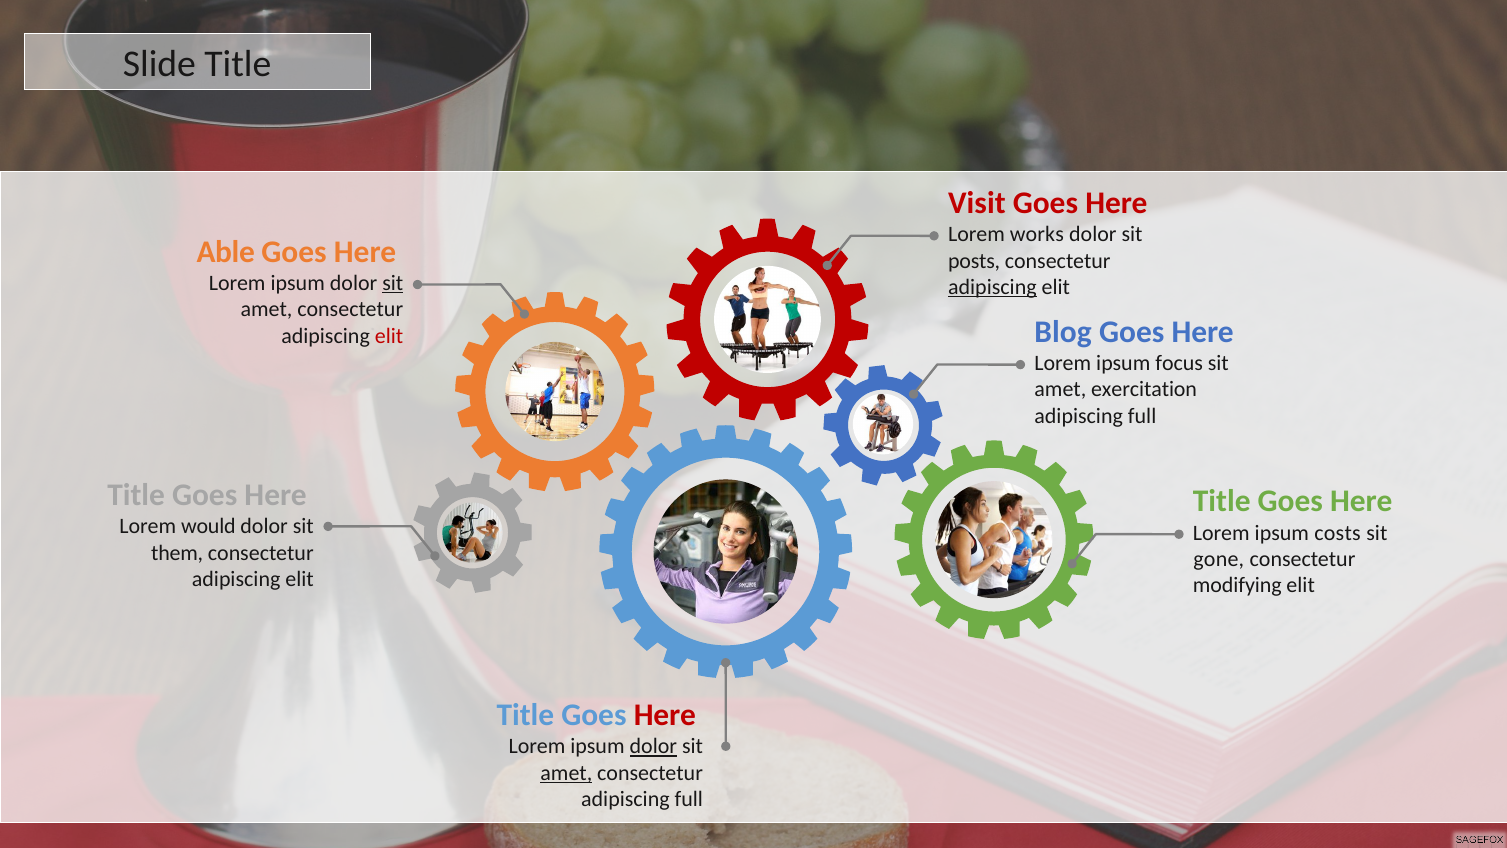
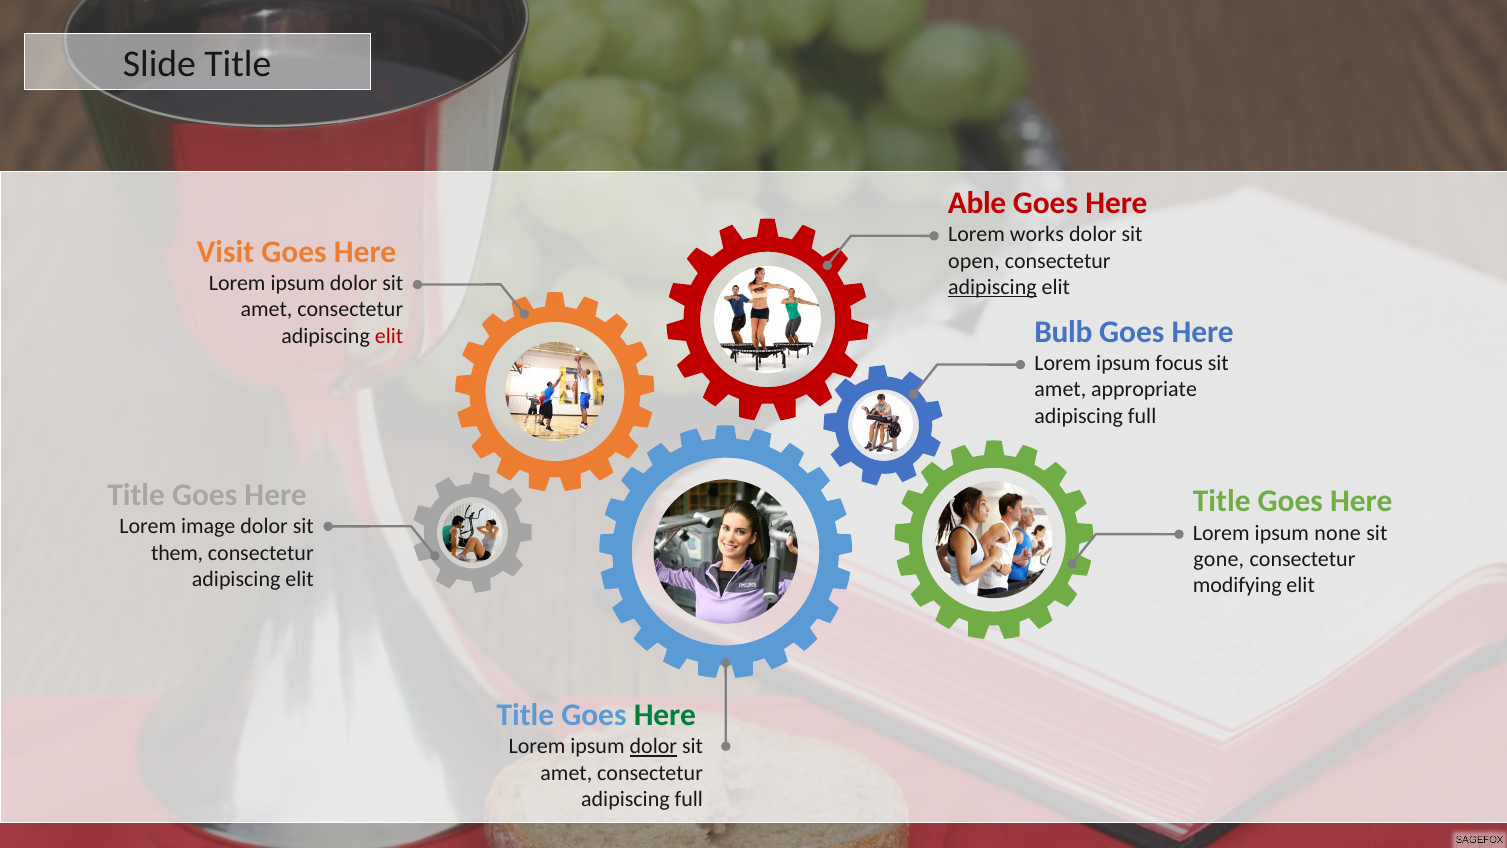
Visit: Visit -> Able (977, 203)
Able: Able -> Visit (226, 252)
posts: posts -> open (974, 261)
sit underline: present -> none (393, 283)
Blog: Blog -> Bulb (1063, 332)
exercitation: exercitation -> appropriate (1144, 390)
would: would -> image (208, 526)
costs: costs -> none (1338, 533)
Here colour: red -> green (665, 715)
amet underline: present -> none (566, 773)
